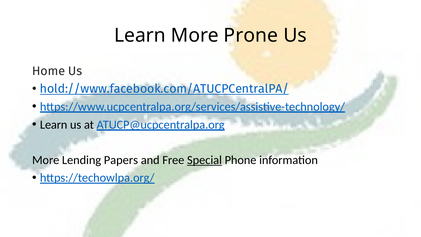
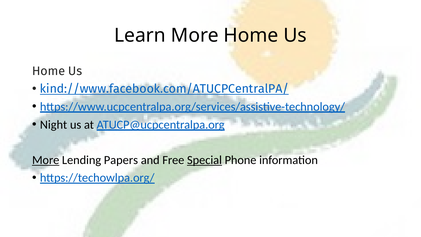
More Prone: Prone -> Home (251, 35)
hold://www.facebook.com/ATUCPCentralPA/: hold://www.facebook.com/ATUCPCentralPA/ -> kind://www.facebook.com/ATUCPCentralPA/ (164, 89)
Learn: Learn -> Night (54, 125)
More underline: none -> present (46, 160)
